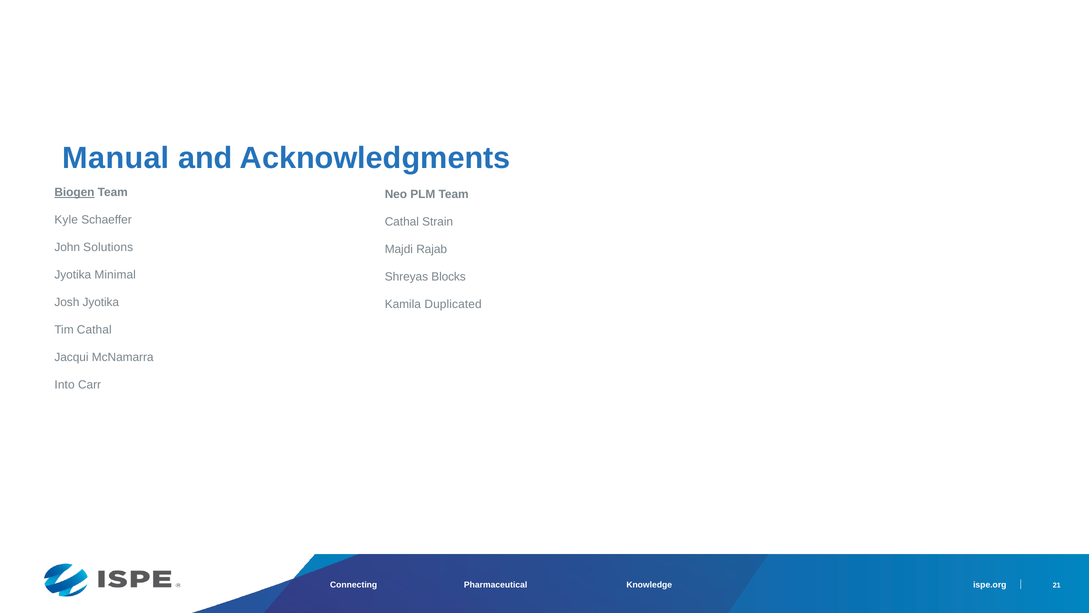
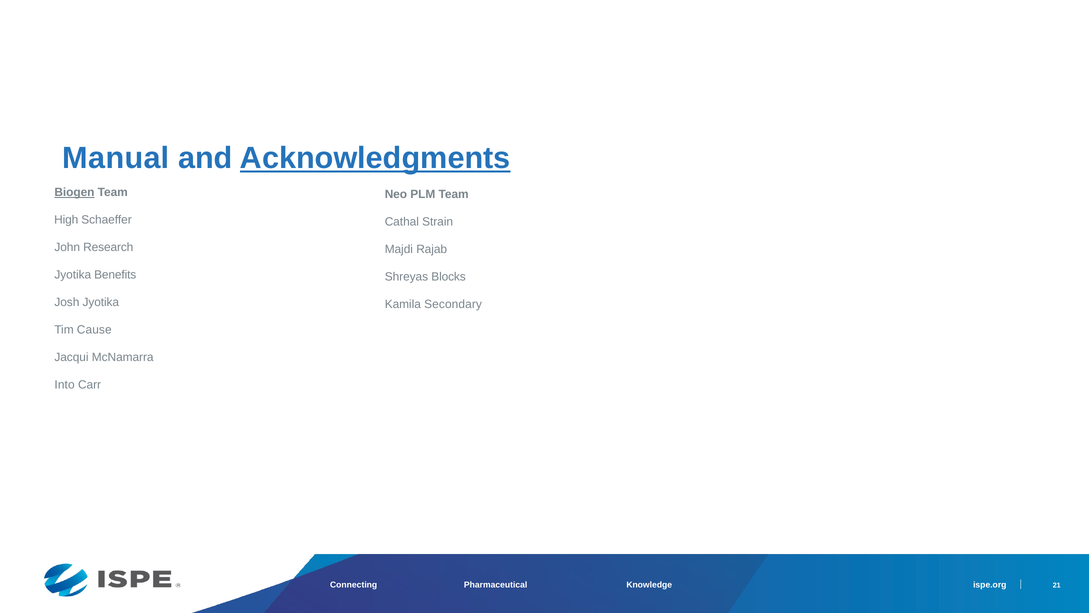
Acknowledgments underline: none -> present (375, 158)
Kyle: Kyle -> High (66, 220)
Solutions: Solutions -> Research (108, 247)
Minimal: Minimal -> Benefits (115, 275)
Duplicated: Duplicated -> Secondary (453, 304)
Tim Cathal: Cathal -> Cause (94, 329)
